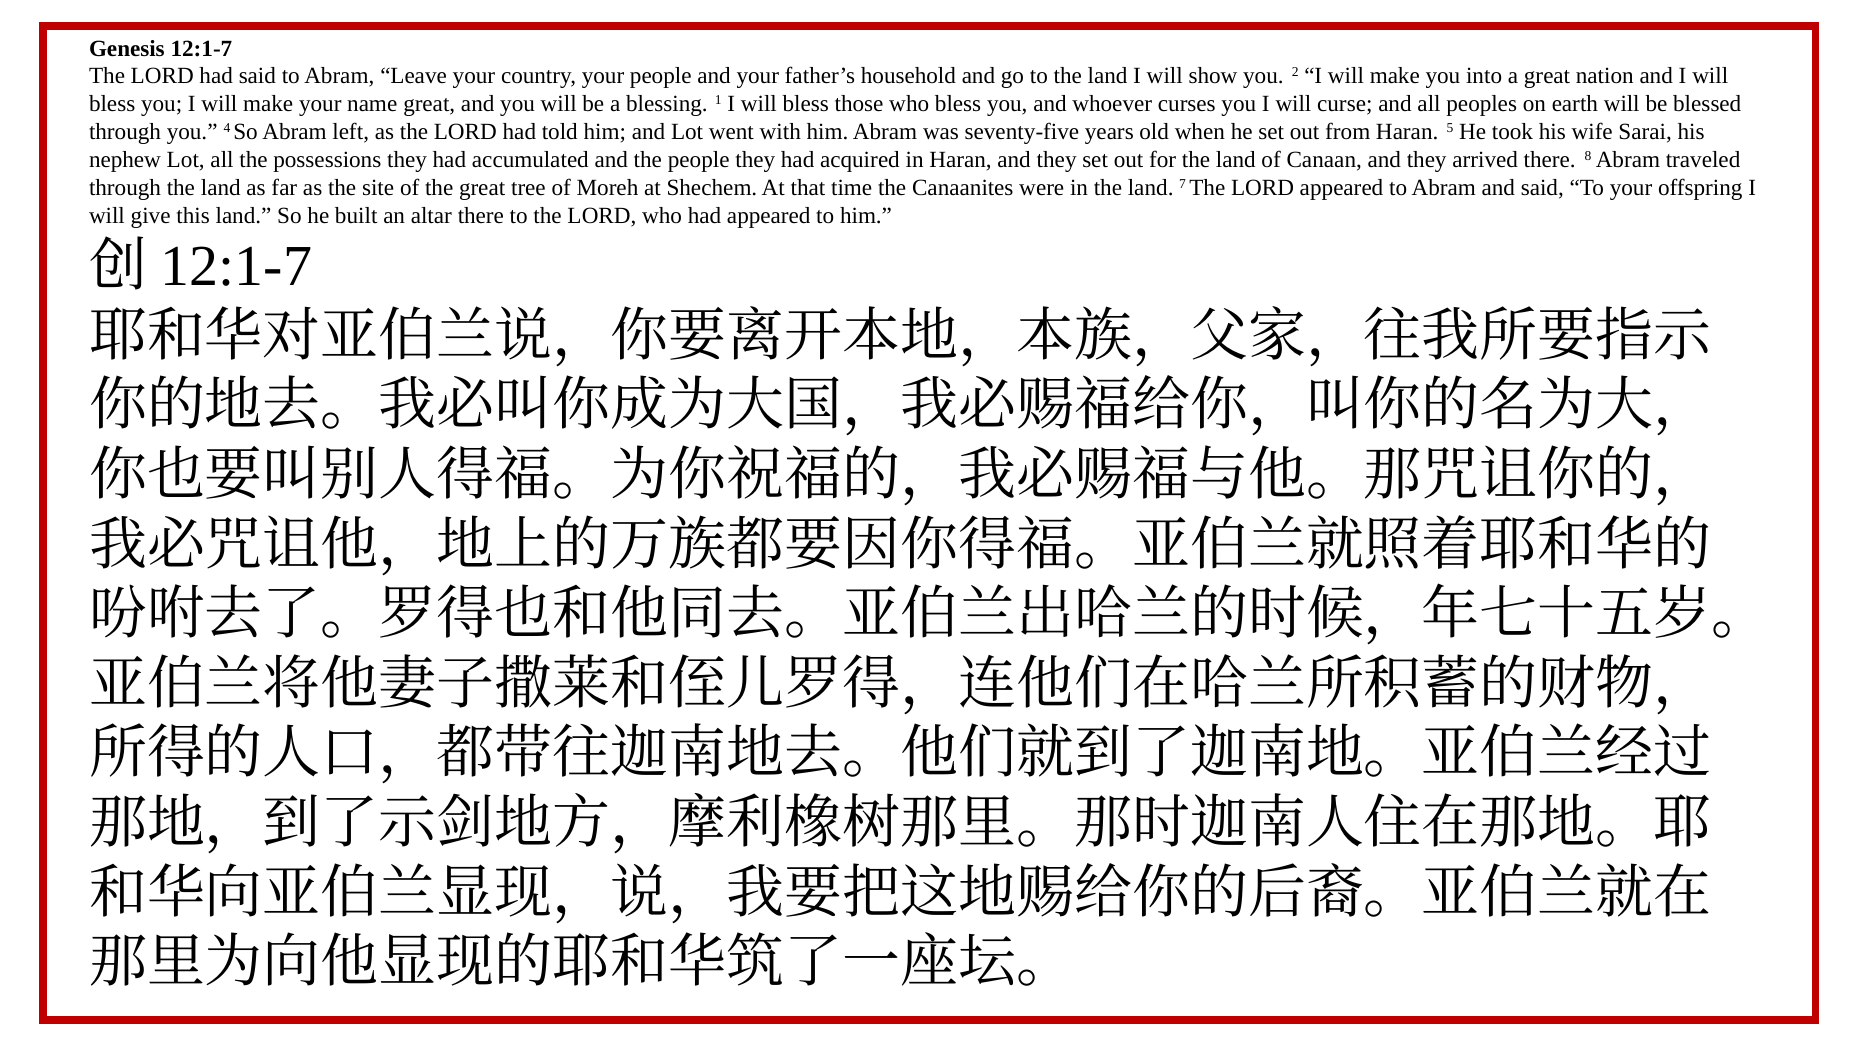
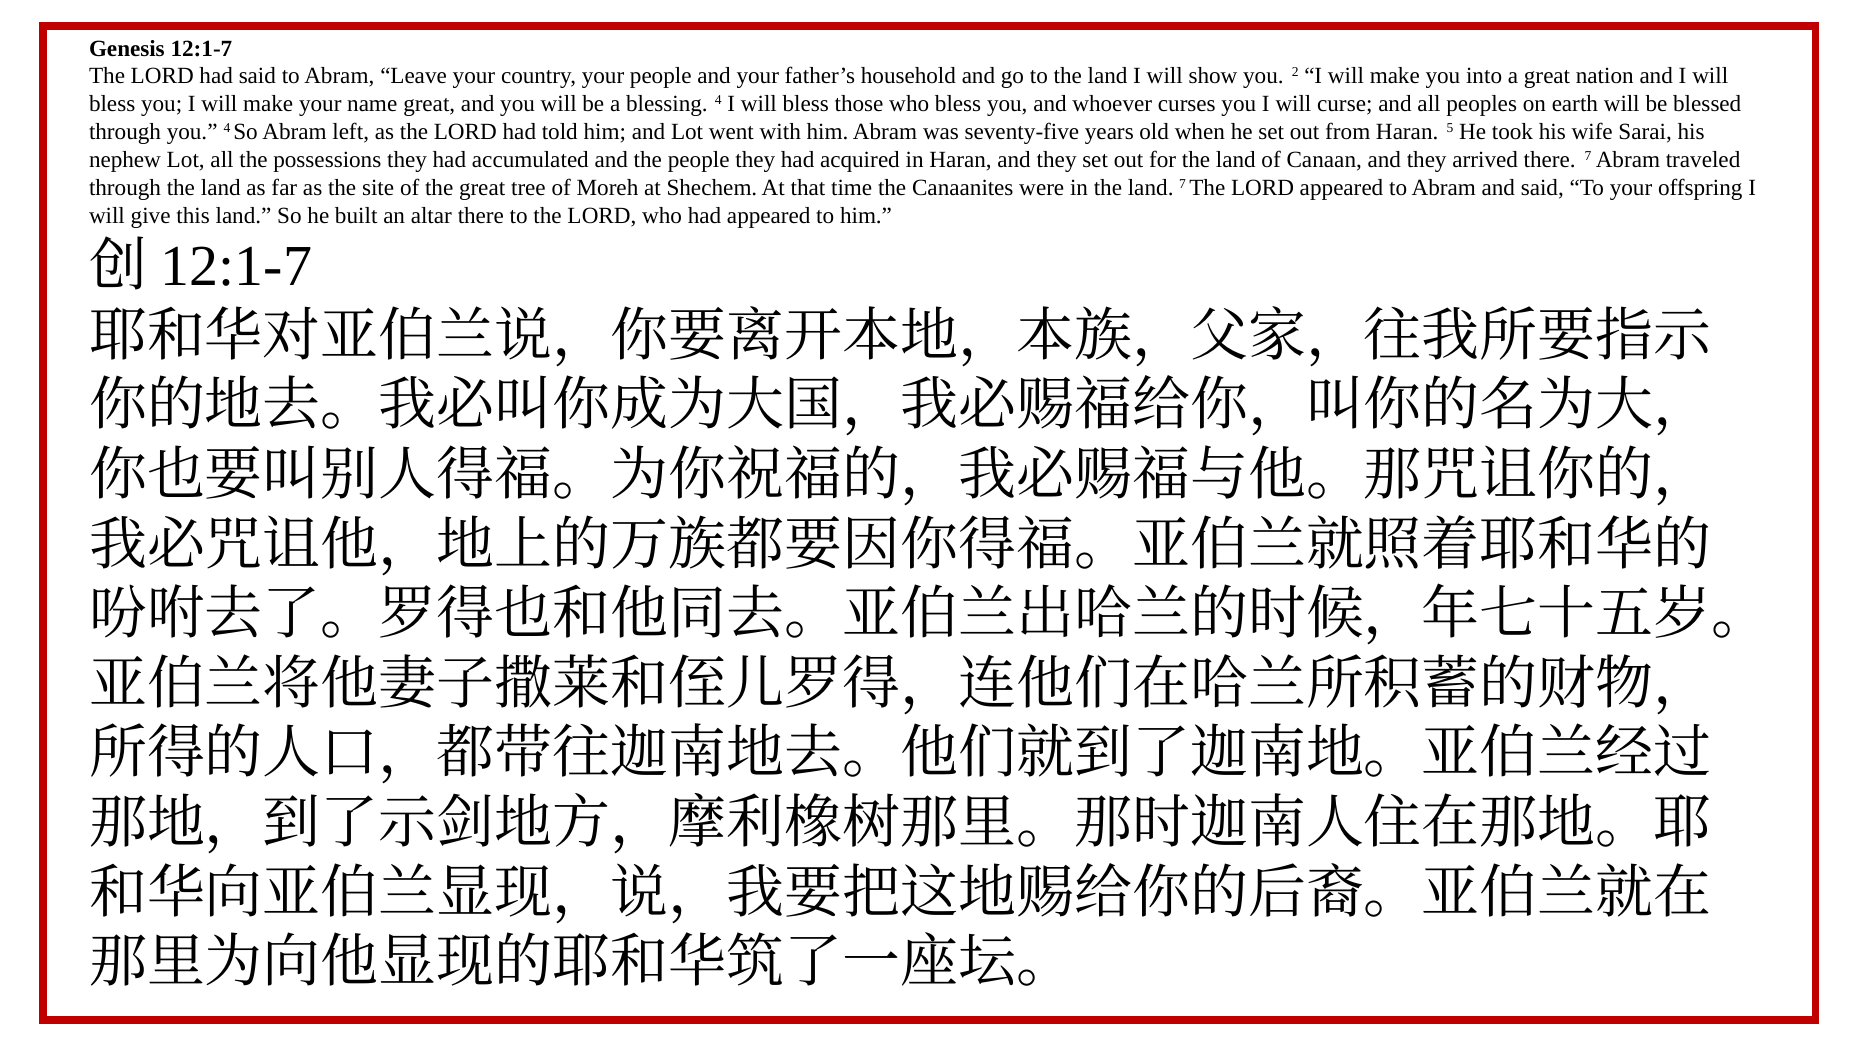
blessing 1: 1 -> 4 (718, 100)
there 8: 8 -> 7 (1588, 156)
